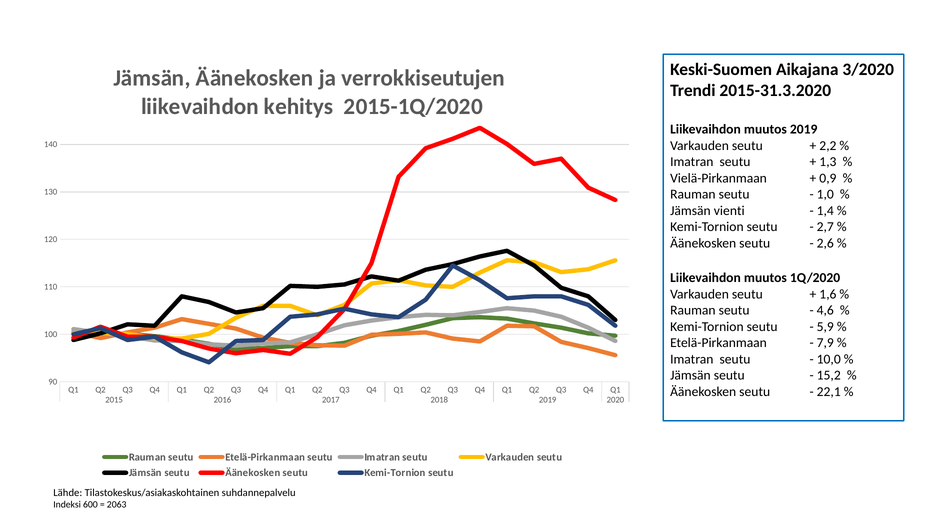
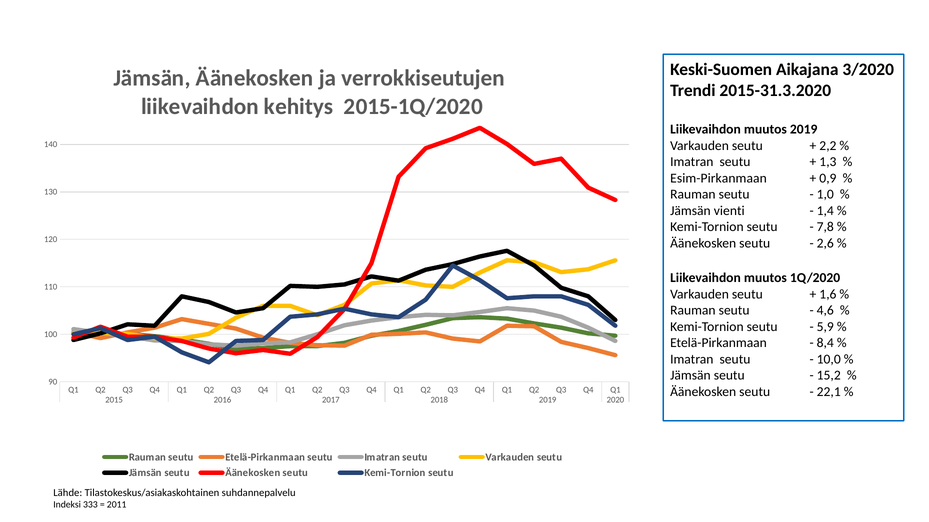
Vielä-Pirkanmaan: Vielä-Pirkanmaan -> Esim-Pirkanmaan (718, 178)
2,7: 2,7 -> 7,8 (825, 227)
7,9: 7,9 -> 8,4 (825, 343)
600: 600 -> 333 (90, 505)
2063: 2063 -> 2011 (117, 505)
